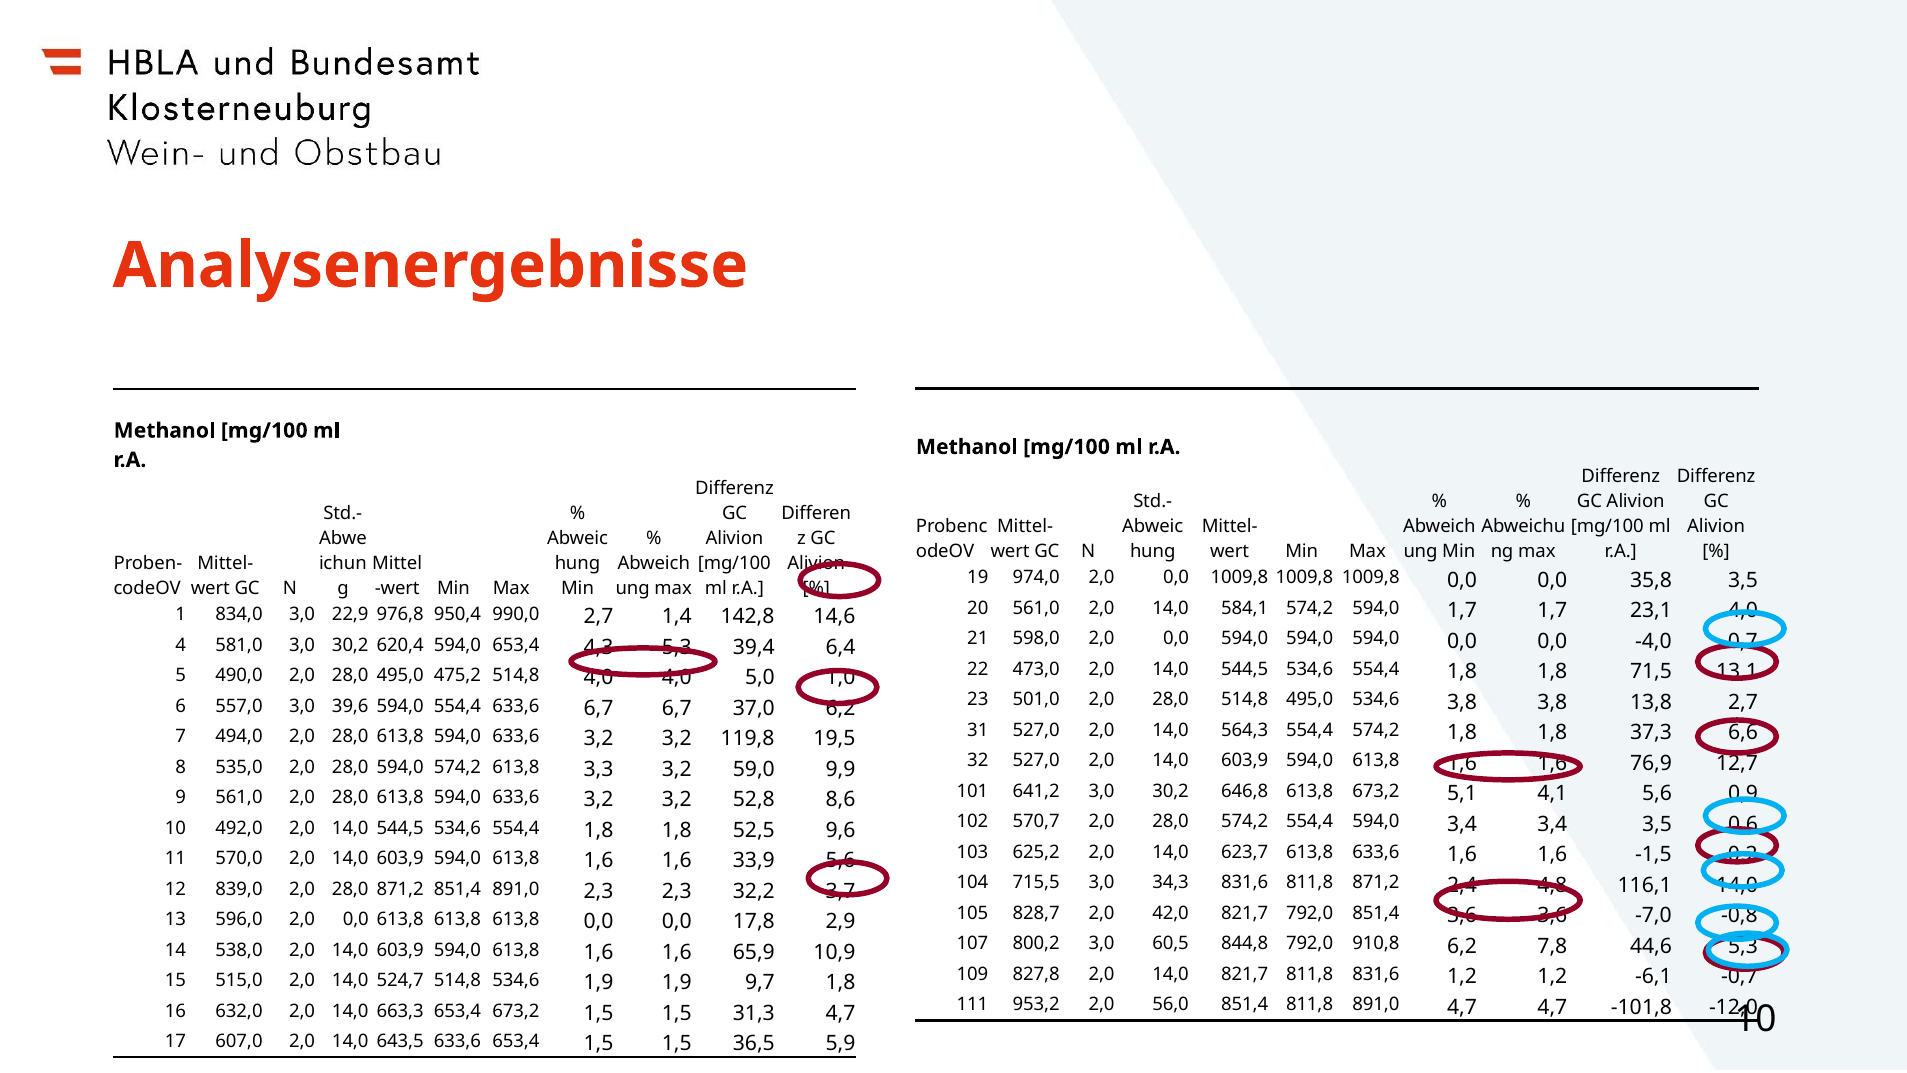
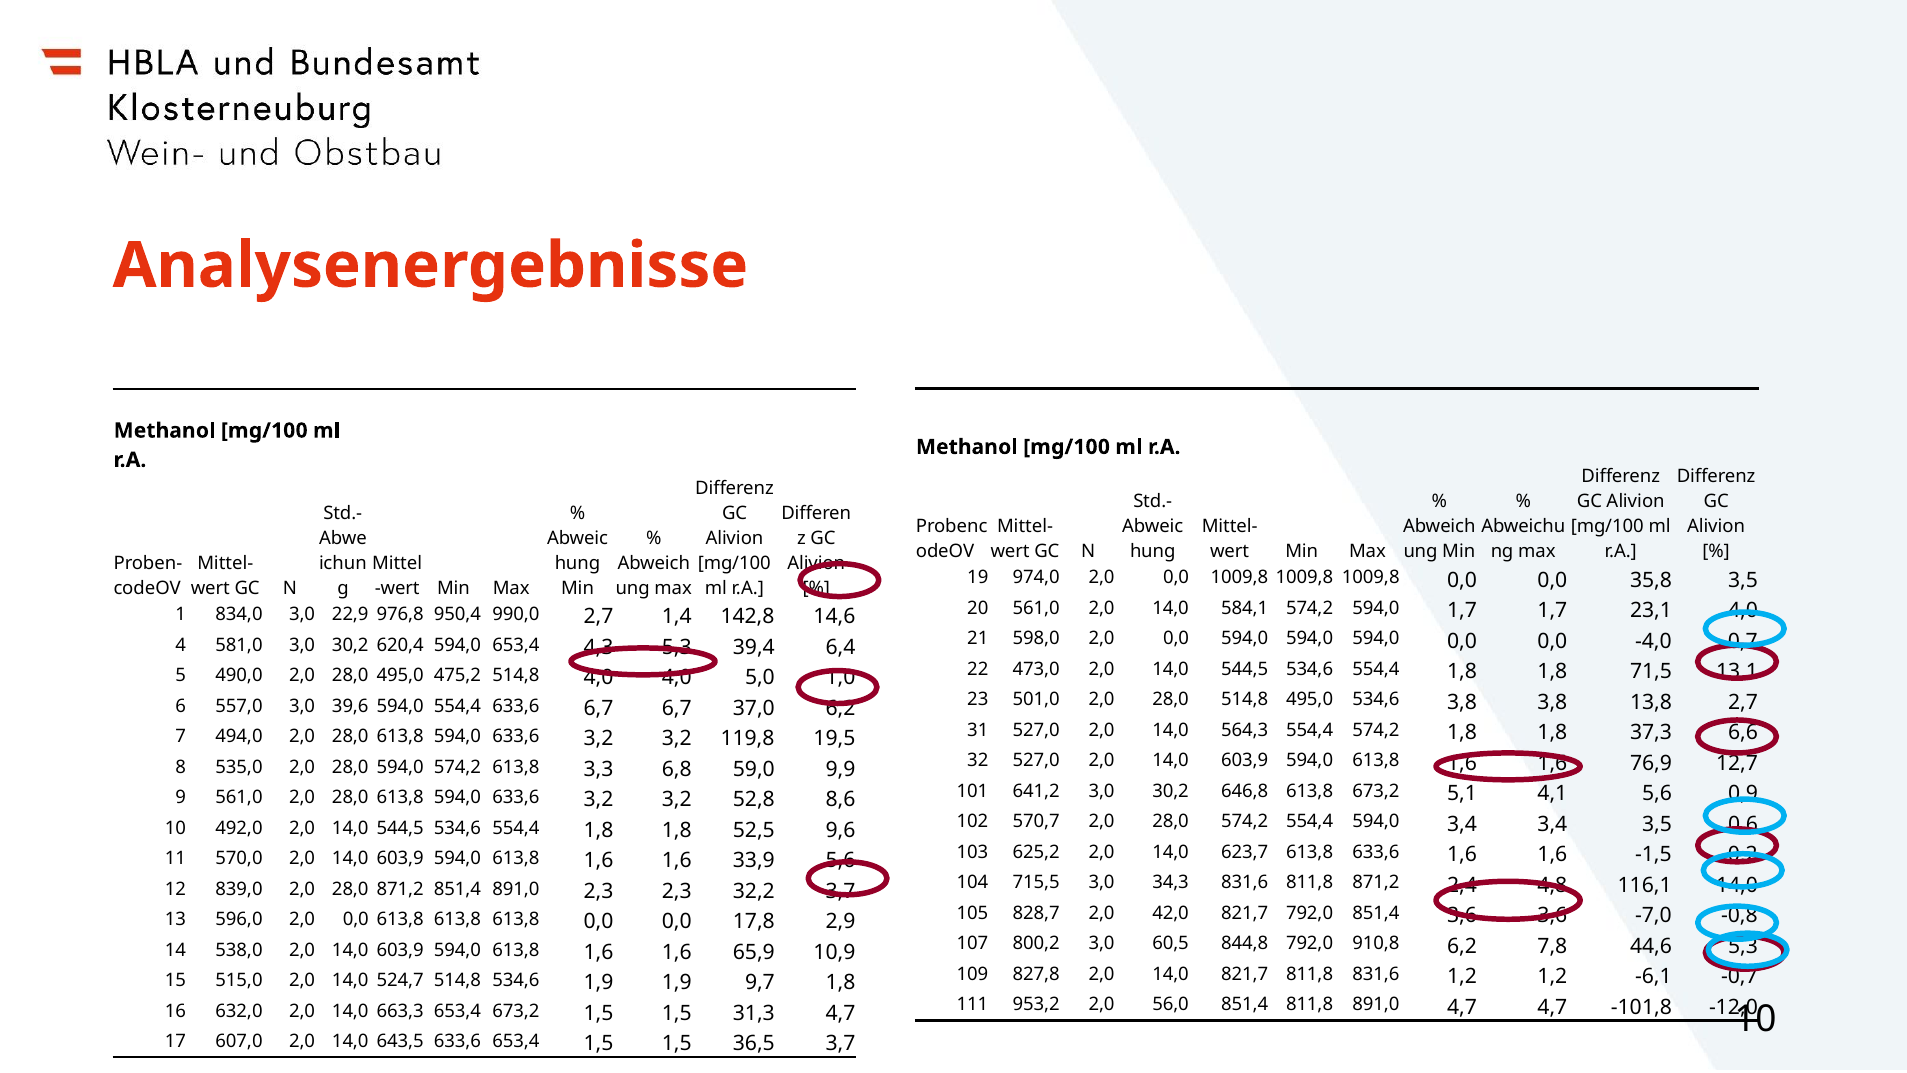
3,3 3,2: 3,2 -> 6,8 (677, 769)
36,5 5,9: 5,9 -> 3,7 (841, 1044)
